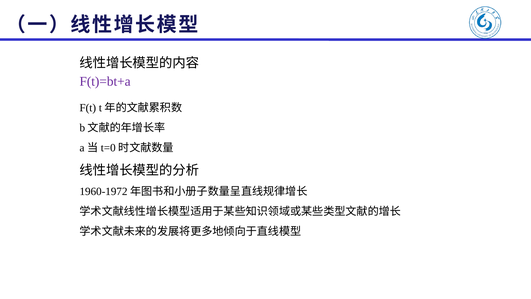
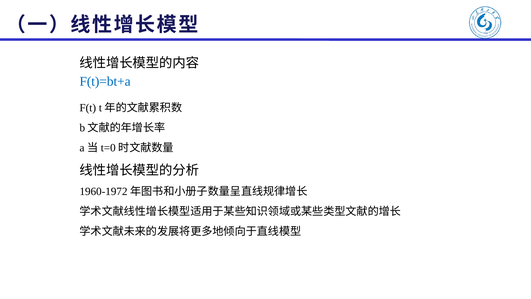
F(t)=bt+a colour: purple -> blue (105, 81)
